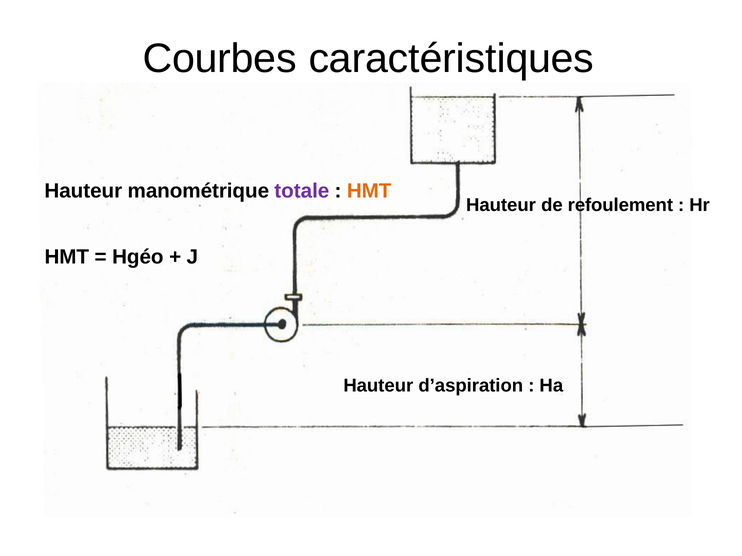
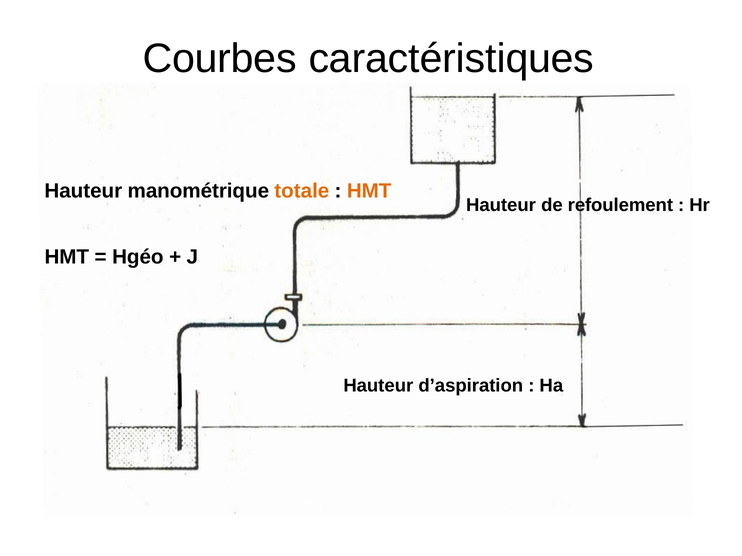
totale colour: purple -> orange (302, 191)
